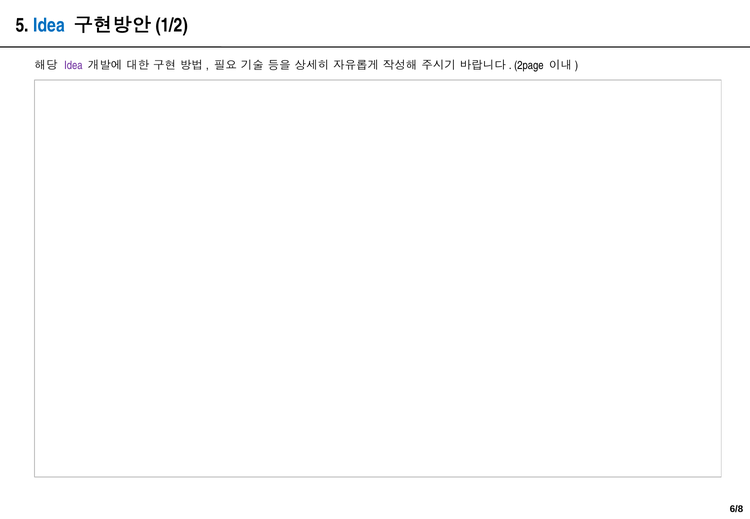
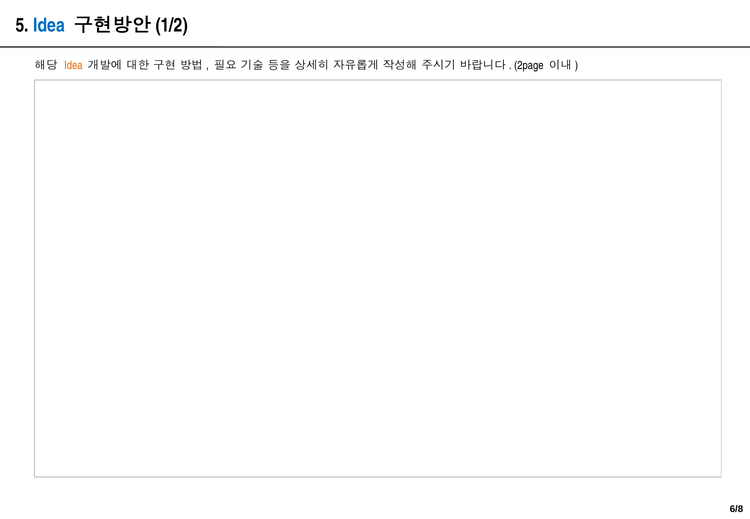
Idea colour: purple -> orange (73, 65)
